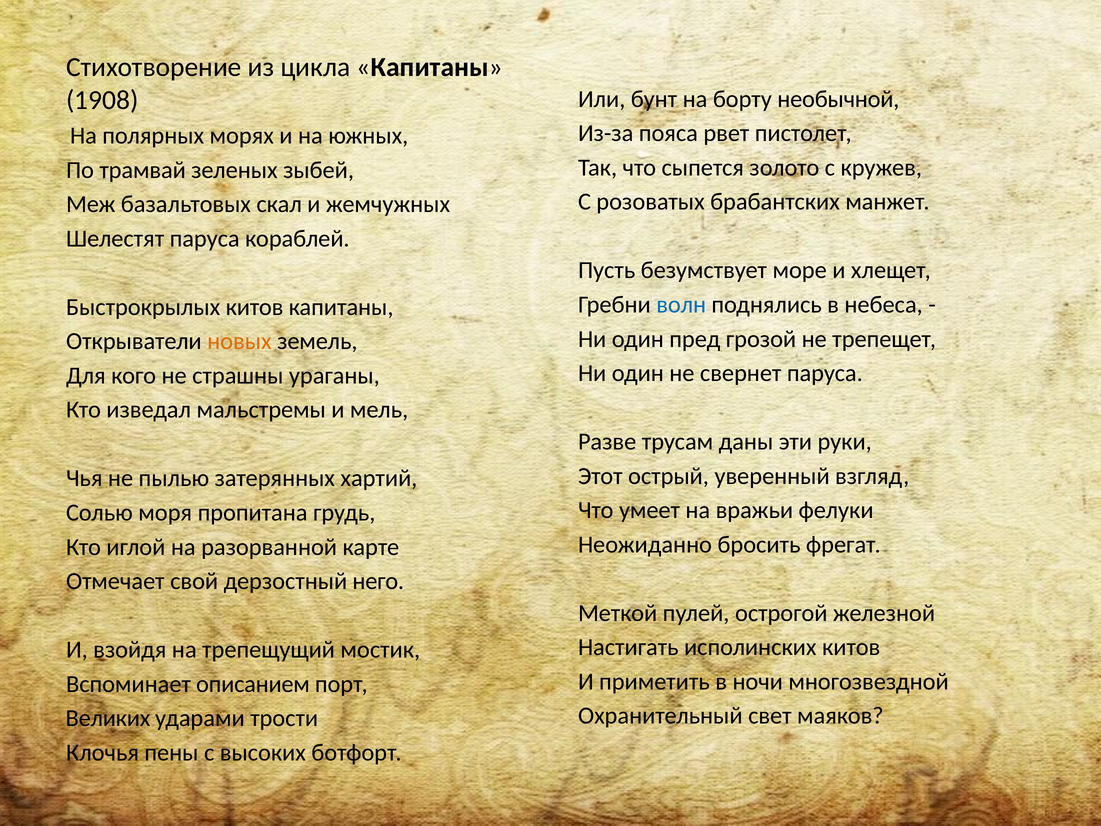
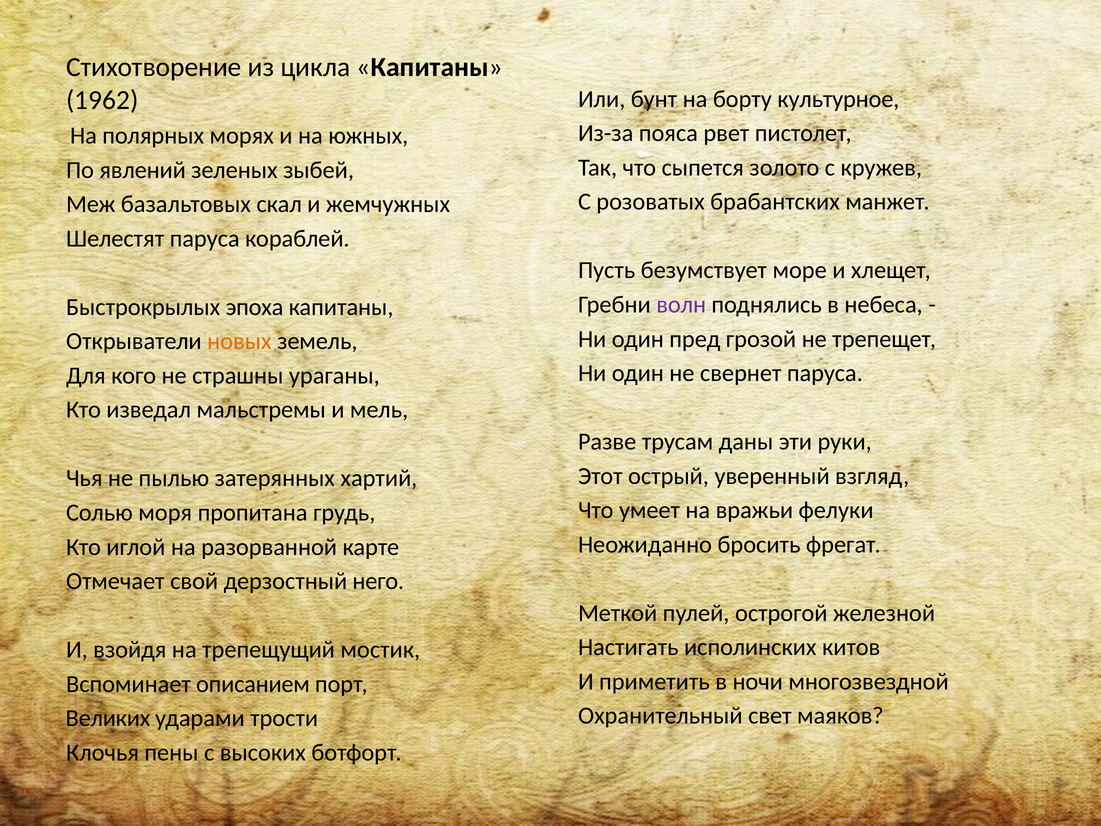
1908: 1908 -> 1962 (102, 100)
необычной: необычной -> культурное (838, 99)
трамвай: трамвай -> явлений (143, 170)
волн colour: blue -> purple (681, 305)
Быстрокрылых китов: китов -> эпоха (255, 307)
